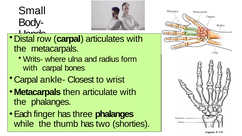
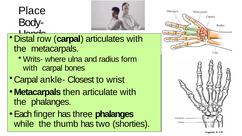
Small: Small -> Place (32, 11)
